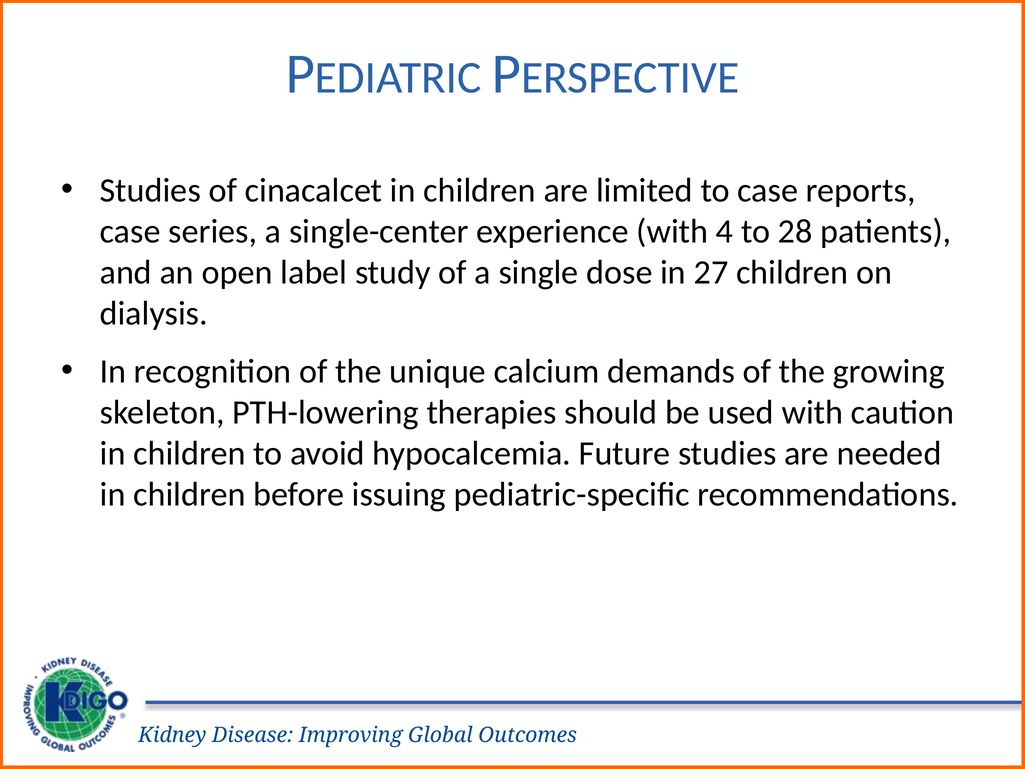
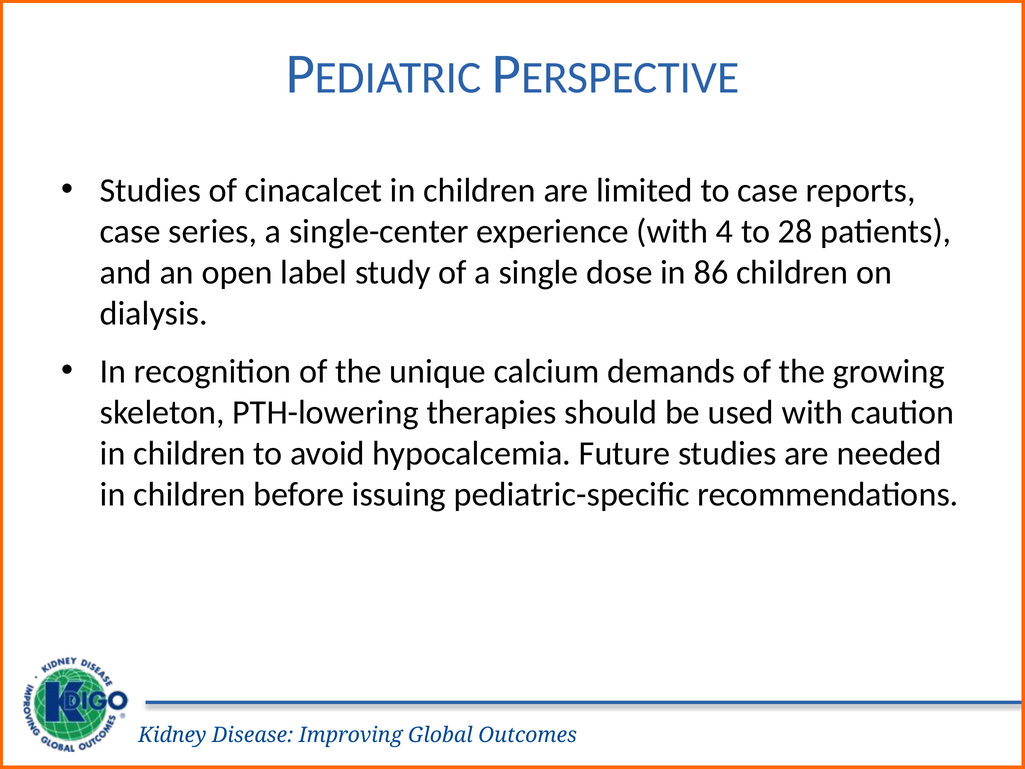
27: 27 -> 86 (711, 272)
